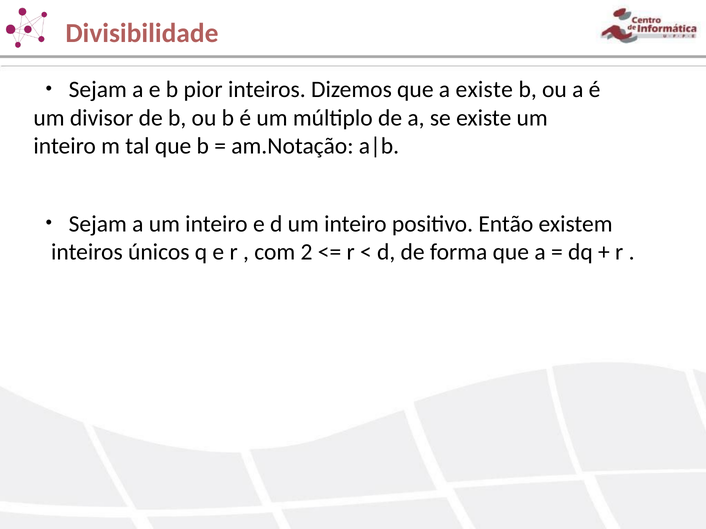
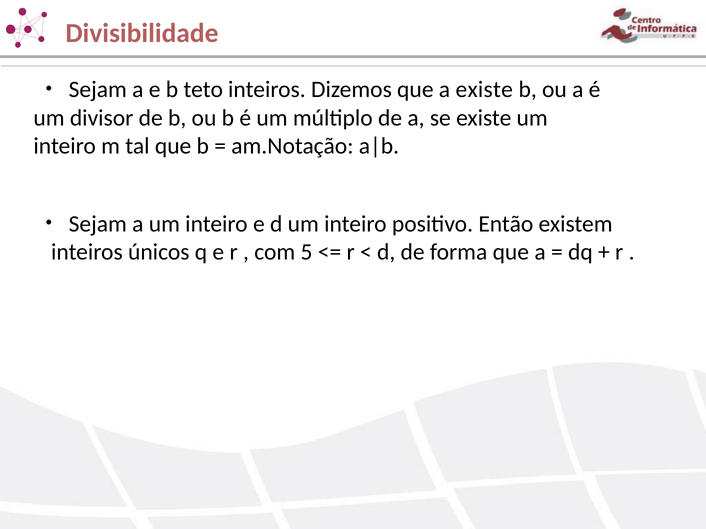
pior: pior -> teto (203, 90)
2: 2 -> 5 (307, 252)
